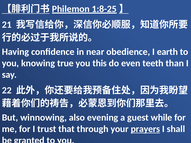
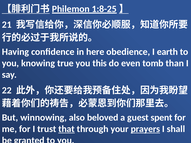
near: near -> here (95, 52)
teeth: teeth -> tomb (153, 63)
evening: evening -> beloved (103, 118)
while: while -> spent (162, 118)
that underline: none -> present (67, 129)
